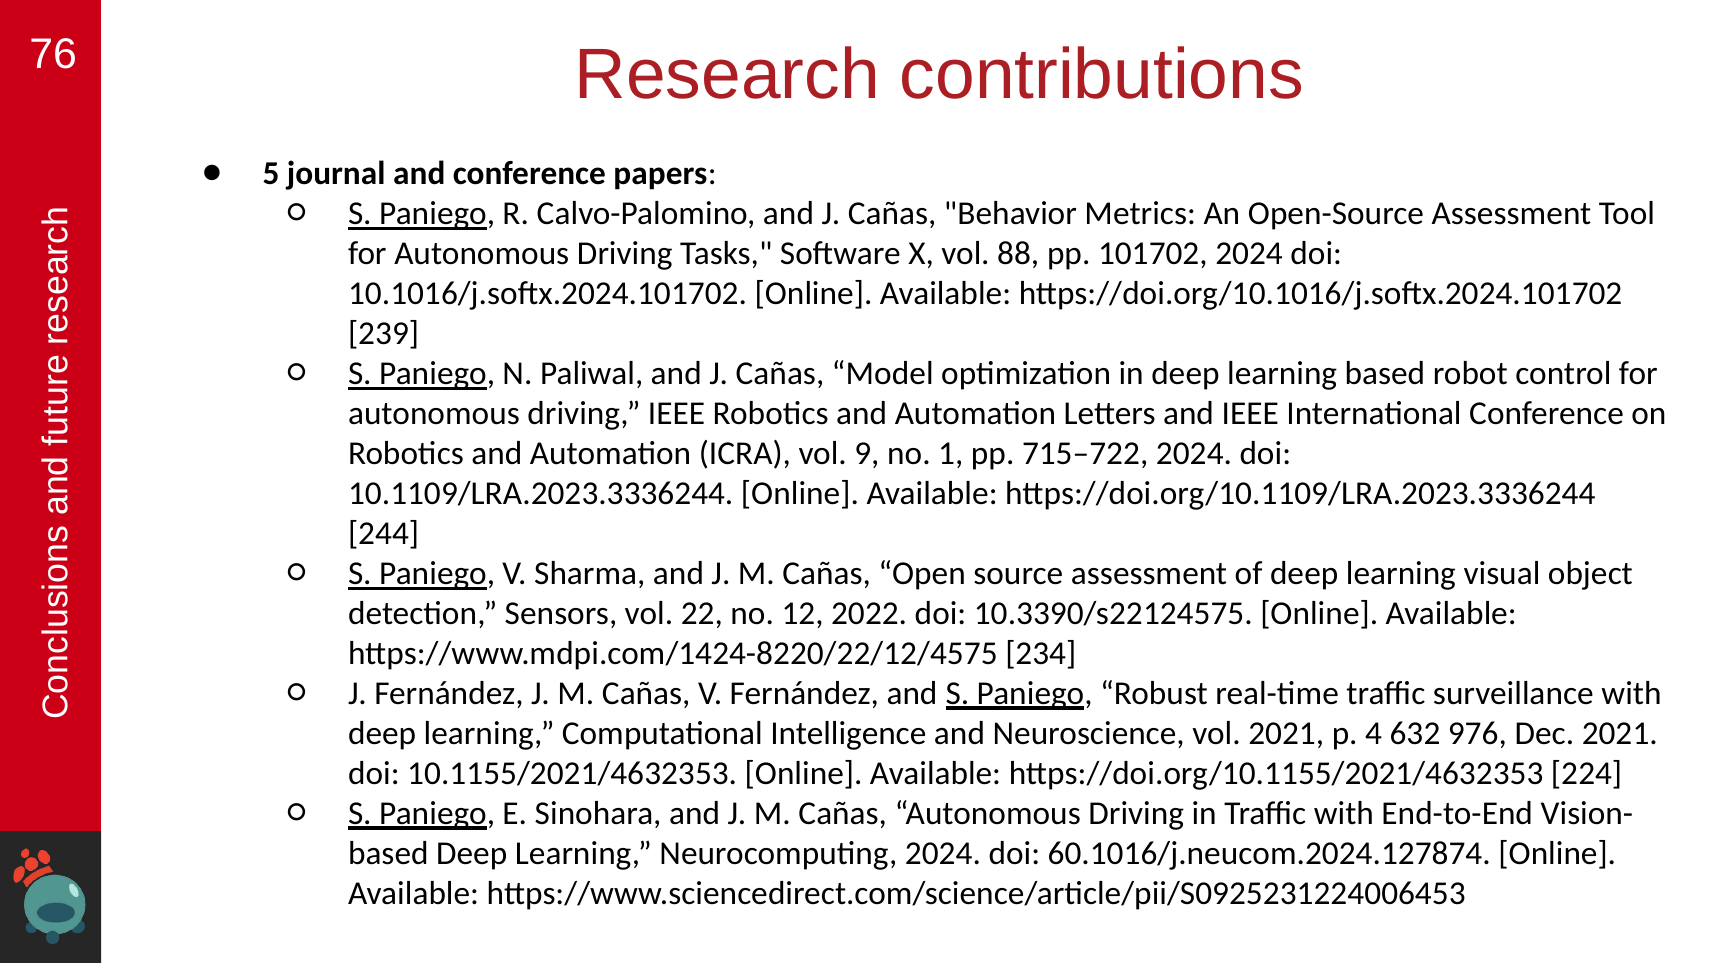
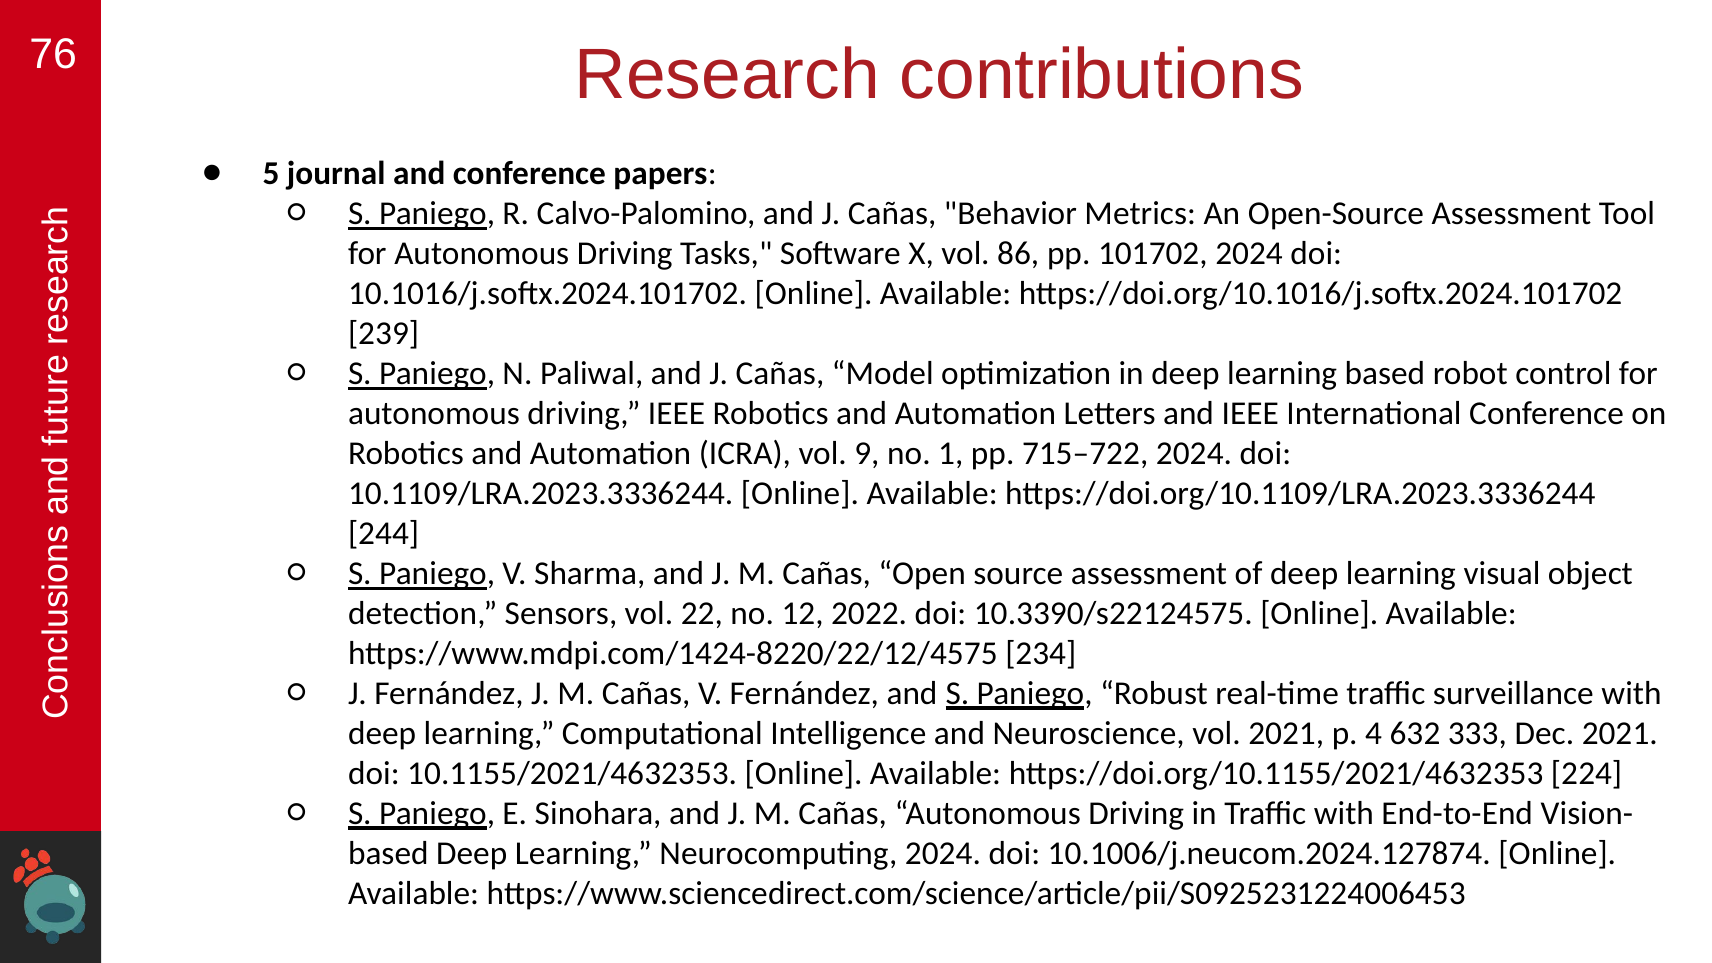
88: 88 -> 86 (1018, 254)
976: 976 -> 333 (1477, 734)
60.1016/j.neucom.2024.127874: 60.1016/j.neucom.2024.127874 -> 10.1006/j.neucom.2024.127874 (1269, 853)
